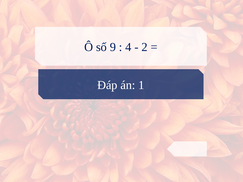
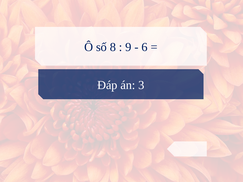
9: 9 -> 8 (113, 47)
4: 4 -> 9 (128, 47)
2: 2 -> 6 (145, 47)
1: 1 -> 3 (141, 85)
